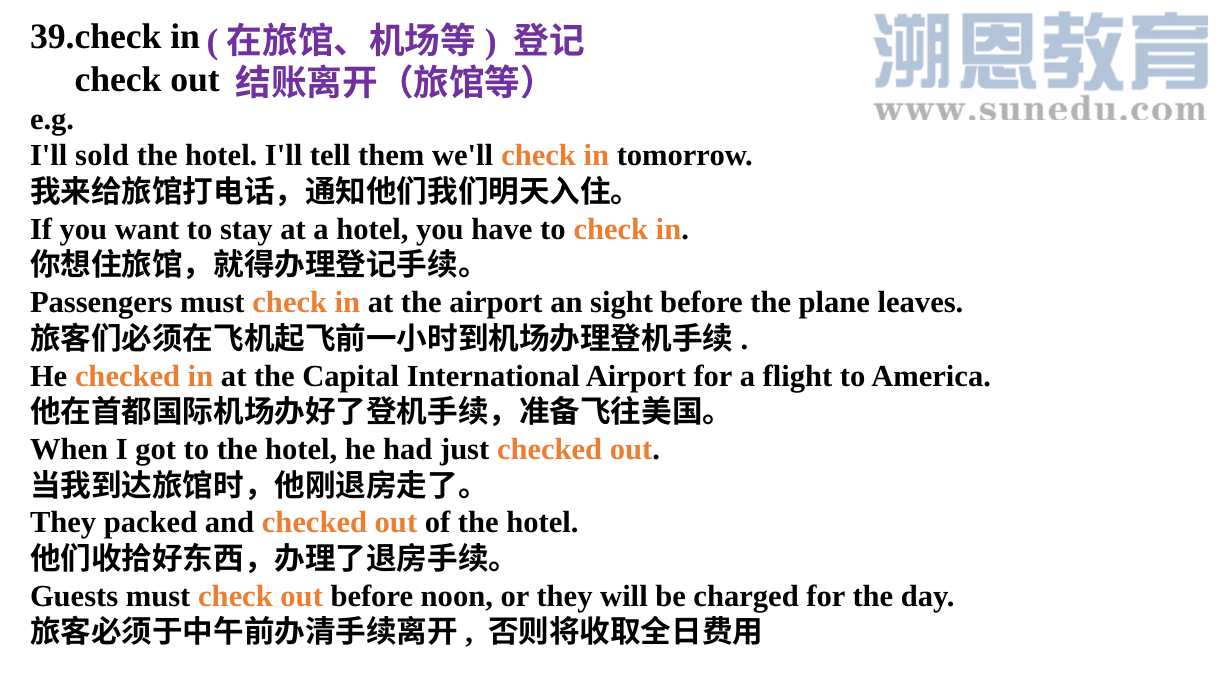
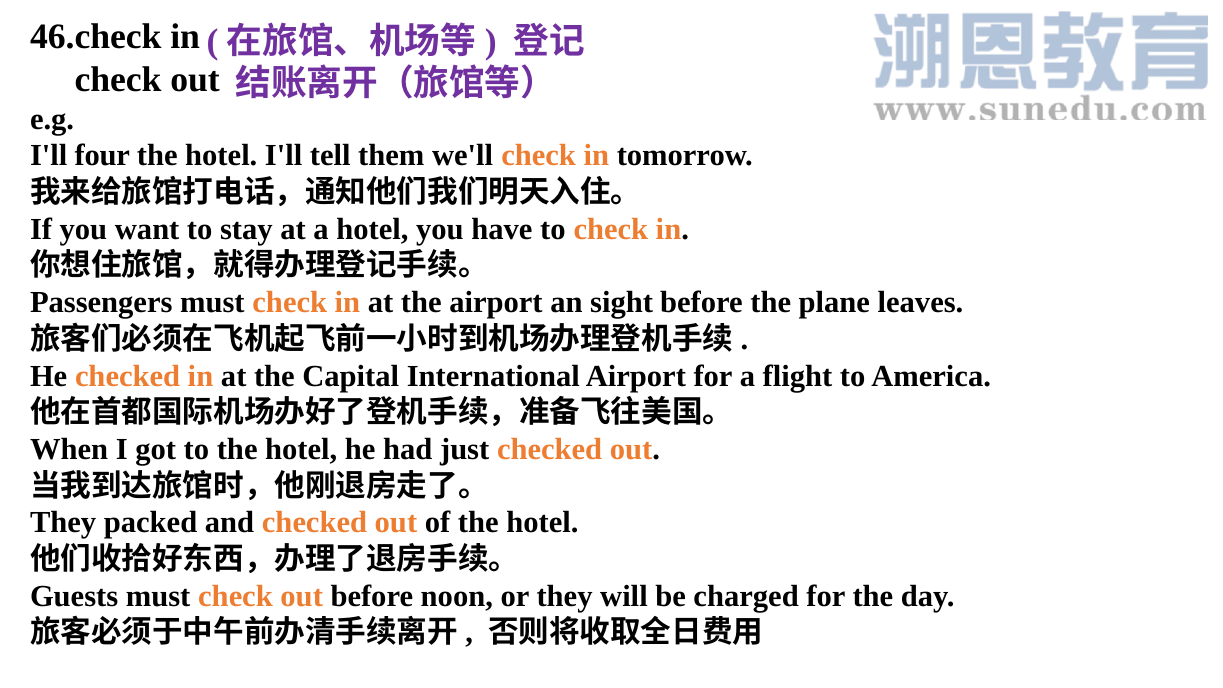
39.check: 39.check -> 46.check (96, 37)
sold: sold -> four (102, 156)
